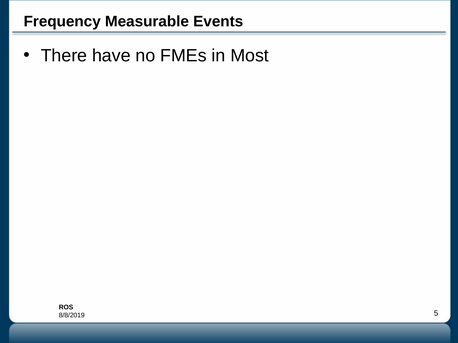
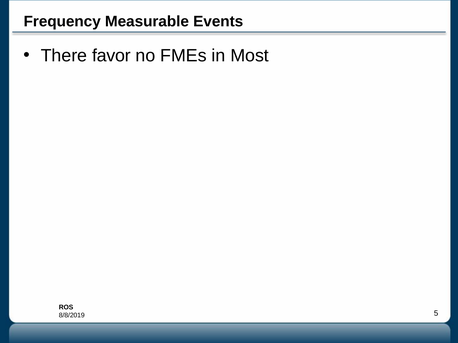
have: have -> favor (111, 56)
